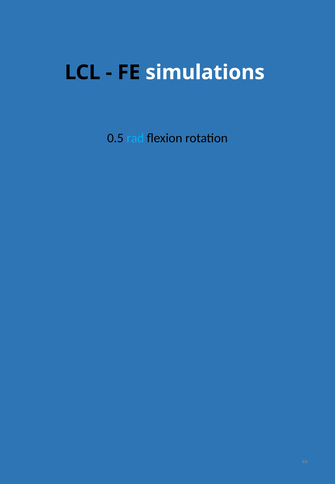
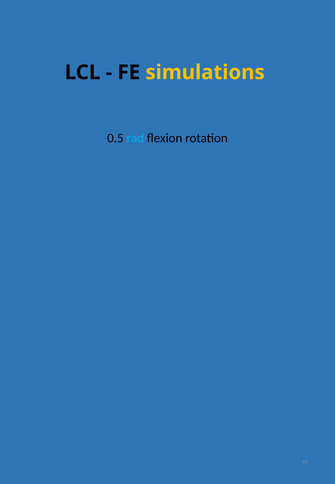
simulations colour: white -> yellow (205, 72)
